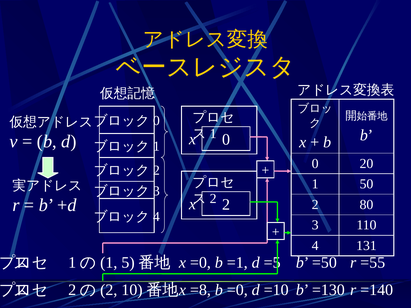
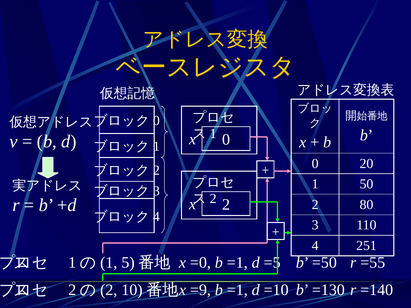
131: 131 -> 251 (366, 246)
=8: =8 -> =9 (200, 290)
=0: =0 -> =1 (237, 290)
